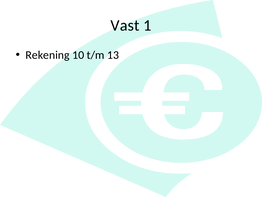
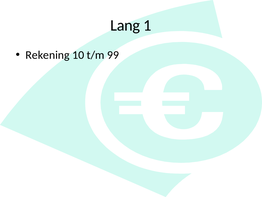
Vast: Vast -> Lang (125, 25)
13: 13 -> 99 (113, 55)
